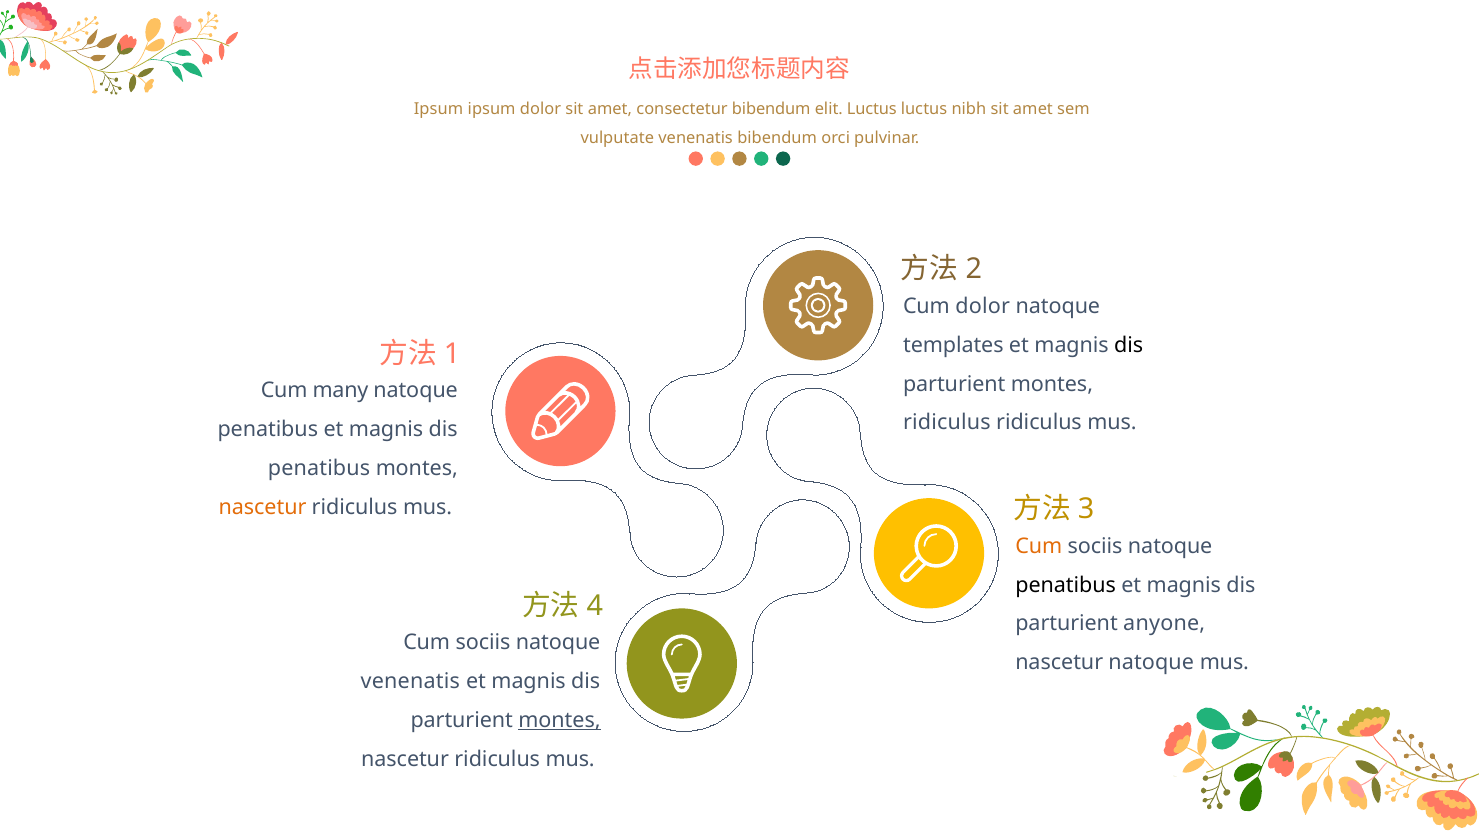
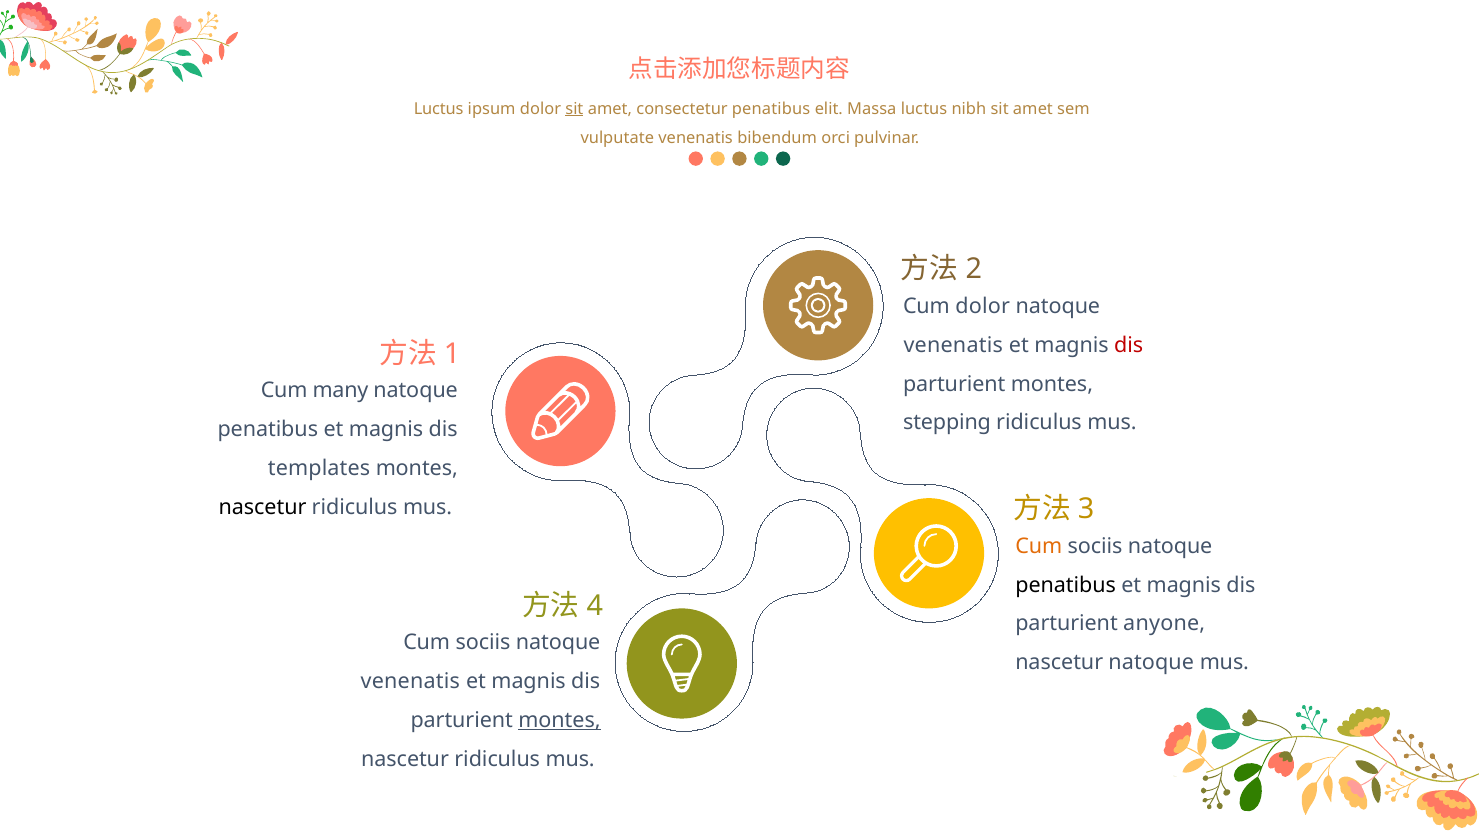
Ipsum: Ipsum -> Luctus (439, 109)
sit underline: none -> present (574, 109)
consectetur bibendum: bibendum -> penatibus (771, 109)
elit Luctus: Luctus -> Massa (872, 109)
templates: templates -> venenatis (953, 345)
dis colour: black -> red (1129, 345)
ridiculus: ridiculus -> stepping (947, 423)
penatibus: penatibus -> templates (319, 468)
nascetur colour: orange -> black (263, 507)
